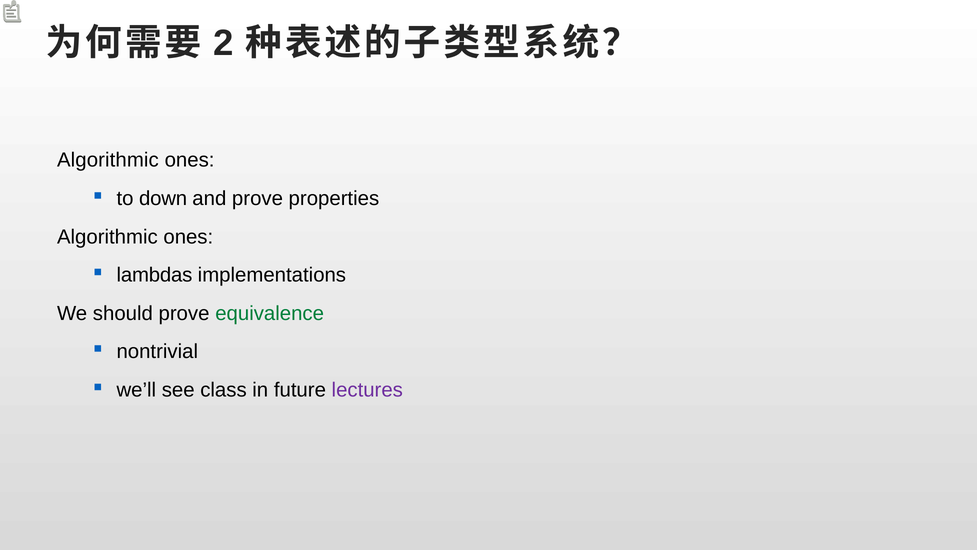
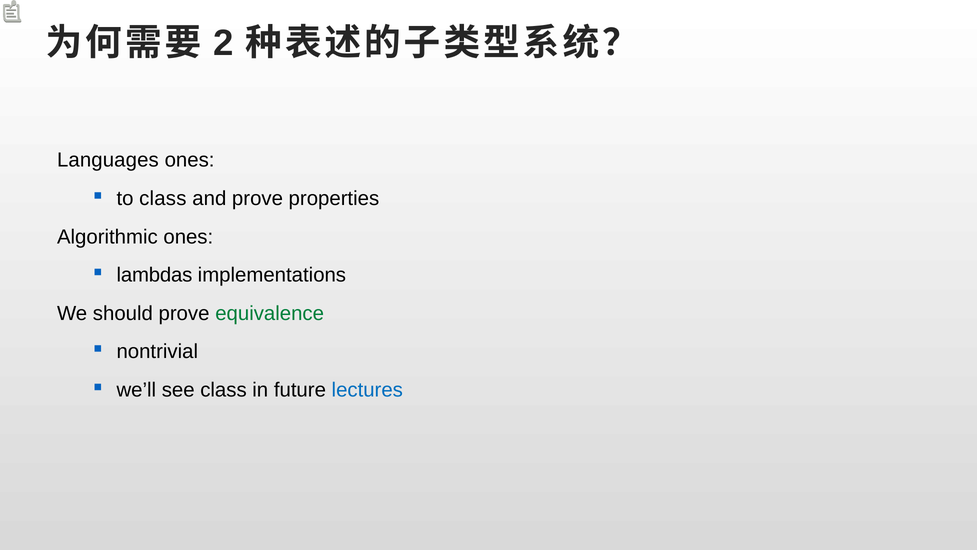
Algorithmic: Algorithmic -> Languages (108, 160)
to down: down -> class (163, 198)
lectures colour: purple -> blue (367, 390)
